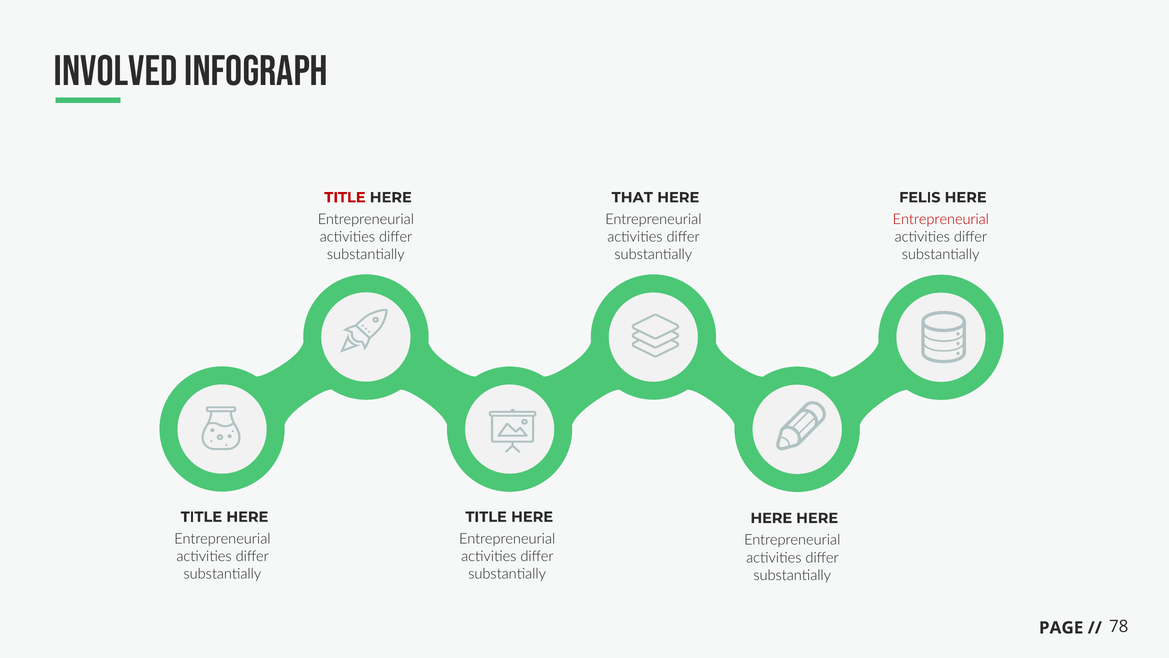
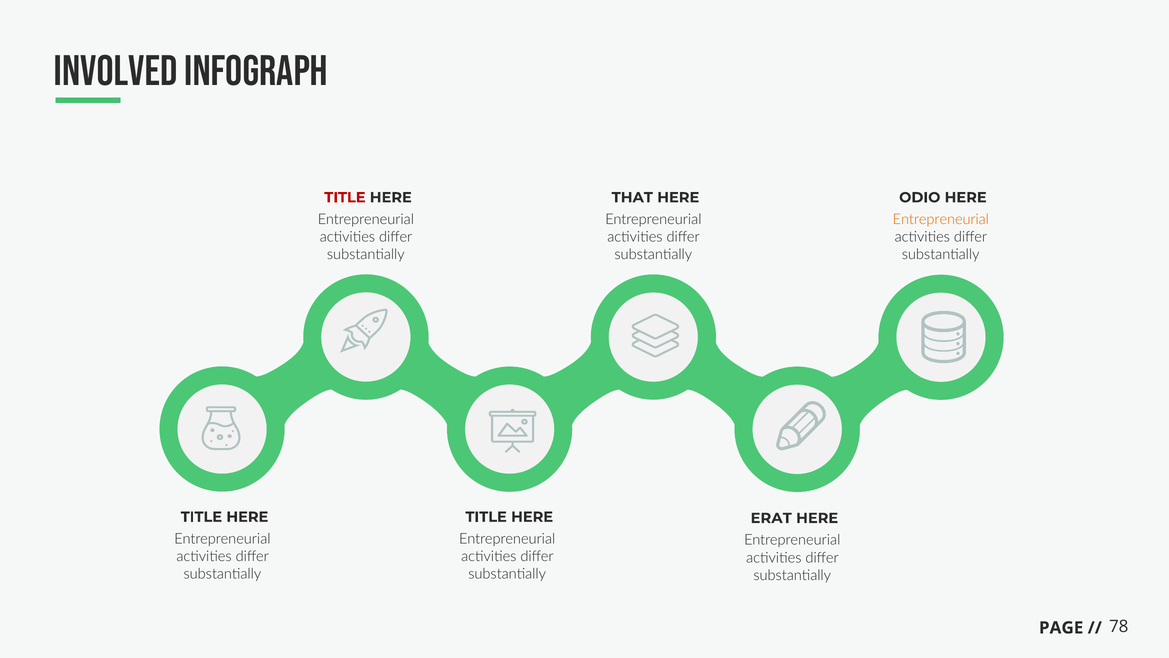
FELIS: FELIS -> ODIO (920, 197)
Entrepreneurial colour: red -> orange (941, 219)
HERE: HERE -> ERAT (771, 518)
